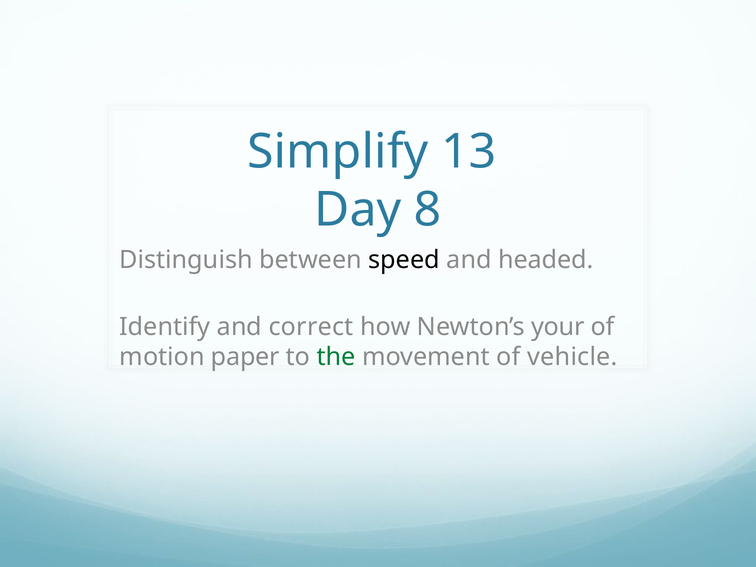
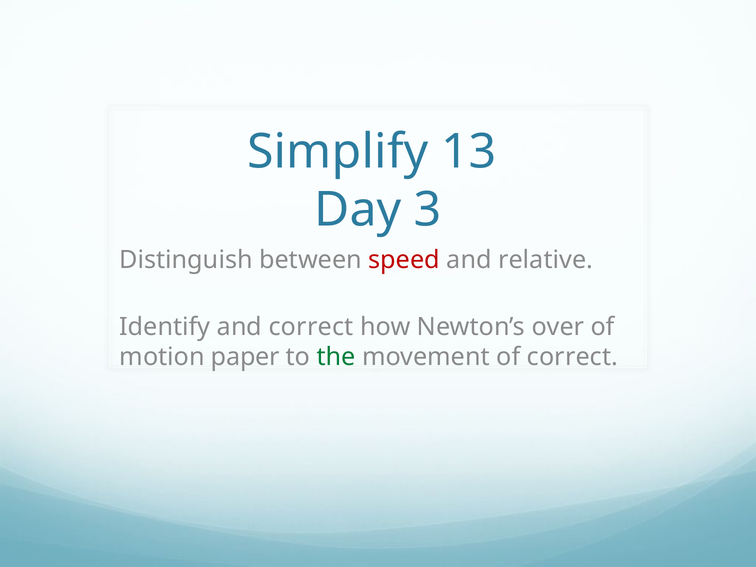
8: 8 -> 3 (428, 210)
speed colour: black -> red (404, 260)
headed: headed -> relative (546, 260)
your: your -> over (558, 327)
of vehicle: vehicle -> correct (573, 357)
